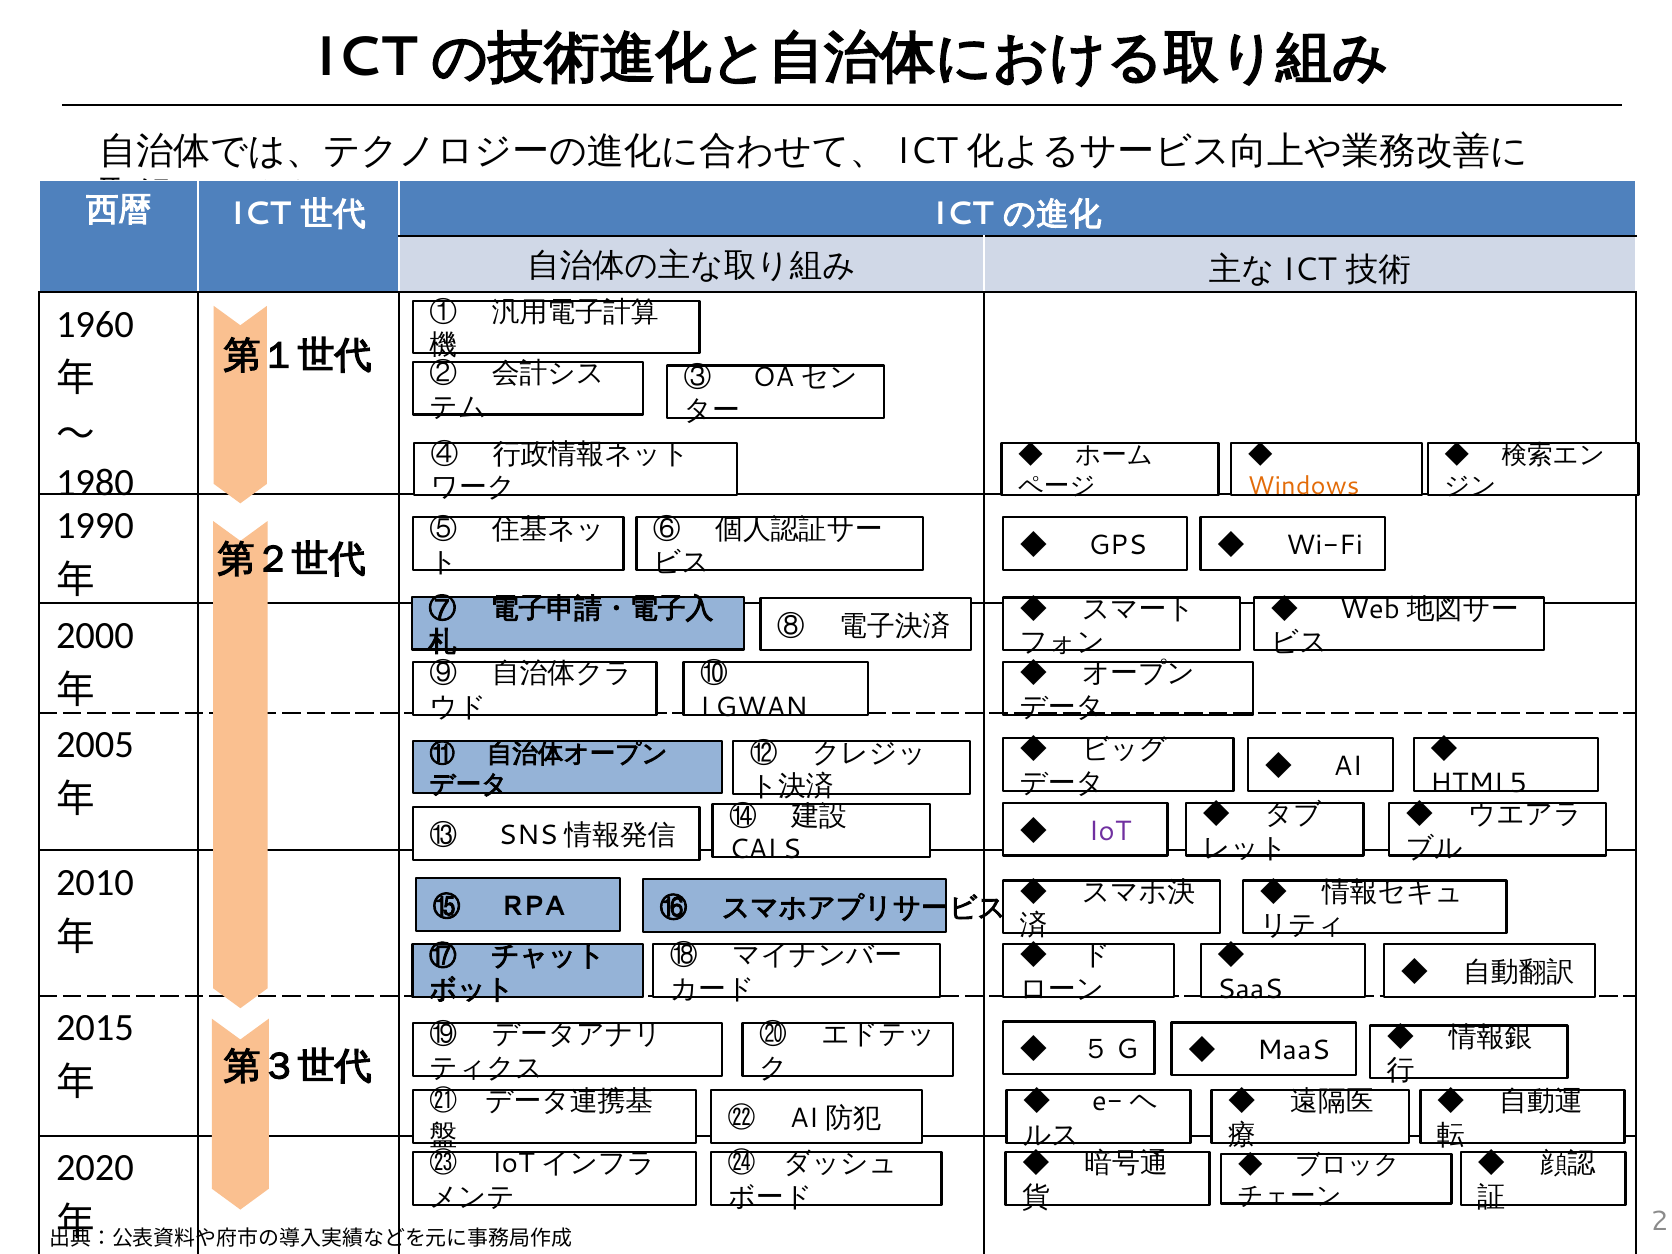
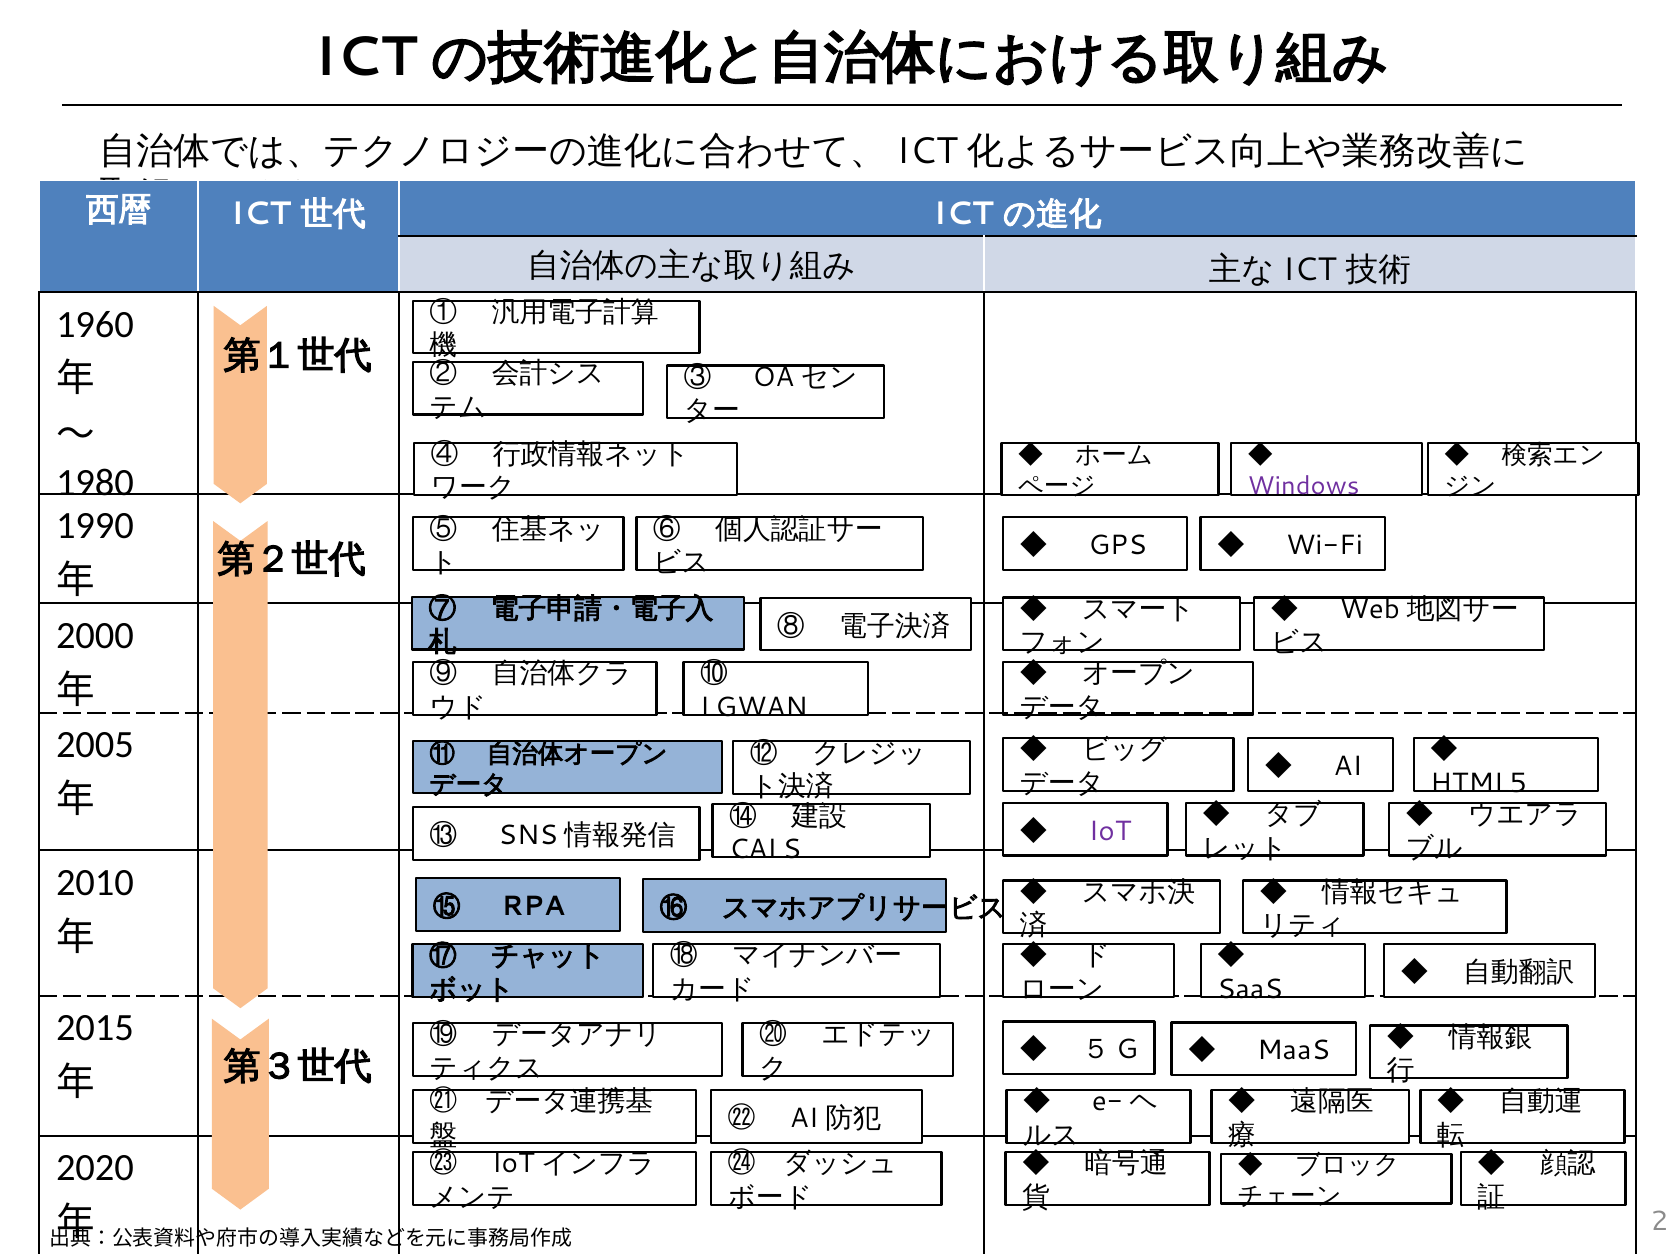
Windows colour: orange -> purple (1304, 486)
